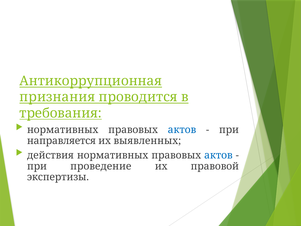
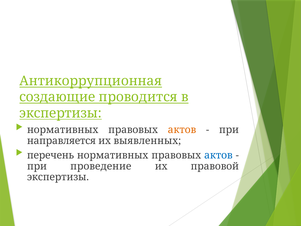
признания: признания -> создающие (57, 97)
требования: требования -> экспертизы (61, 113)
актов colour: blue -> orange (182, 130)
действия: действия -> перечень (50, 155)
